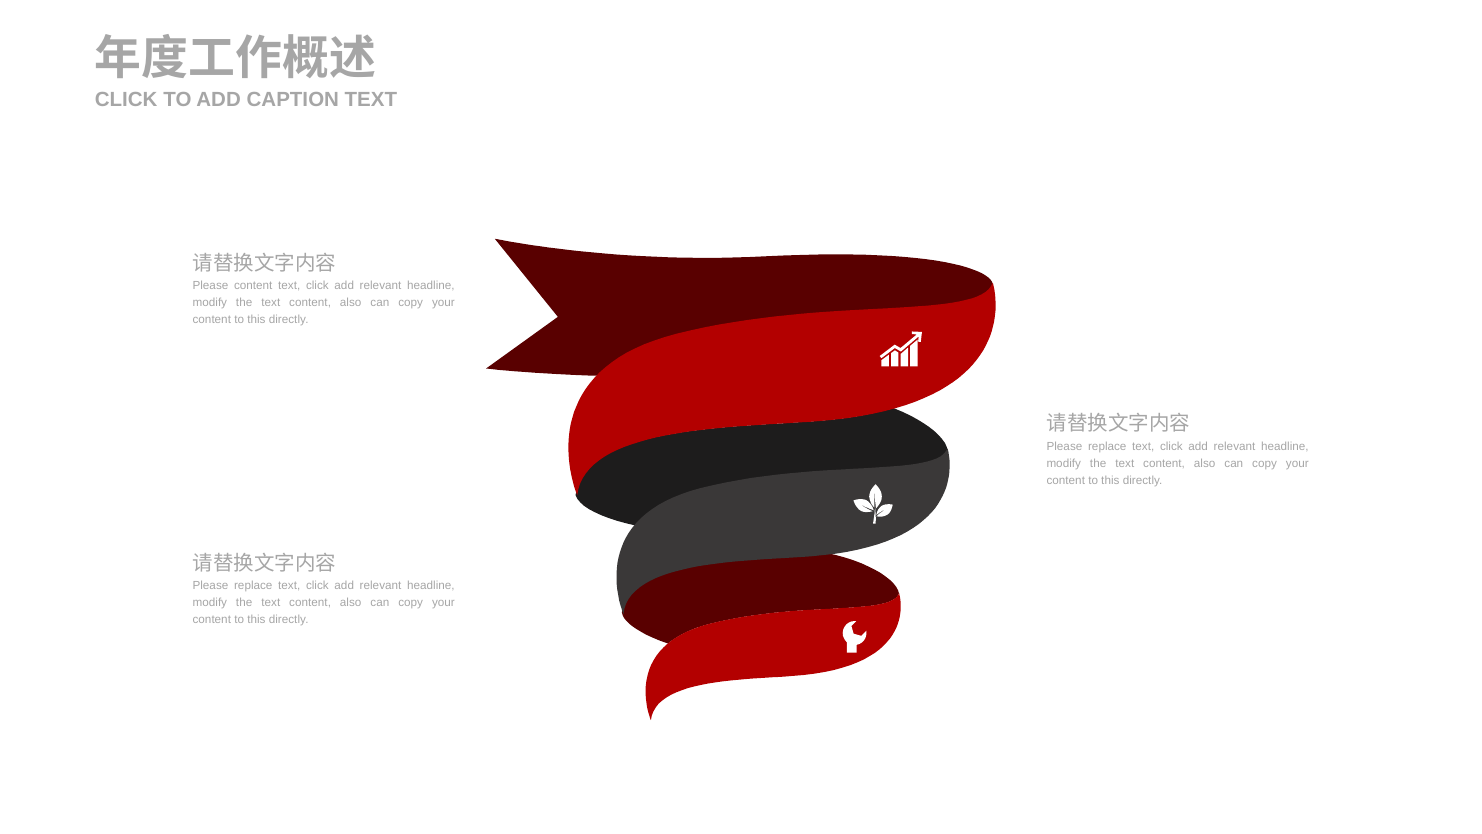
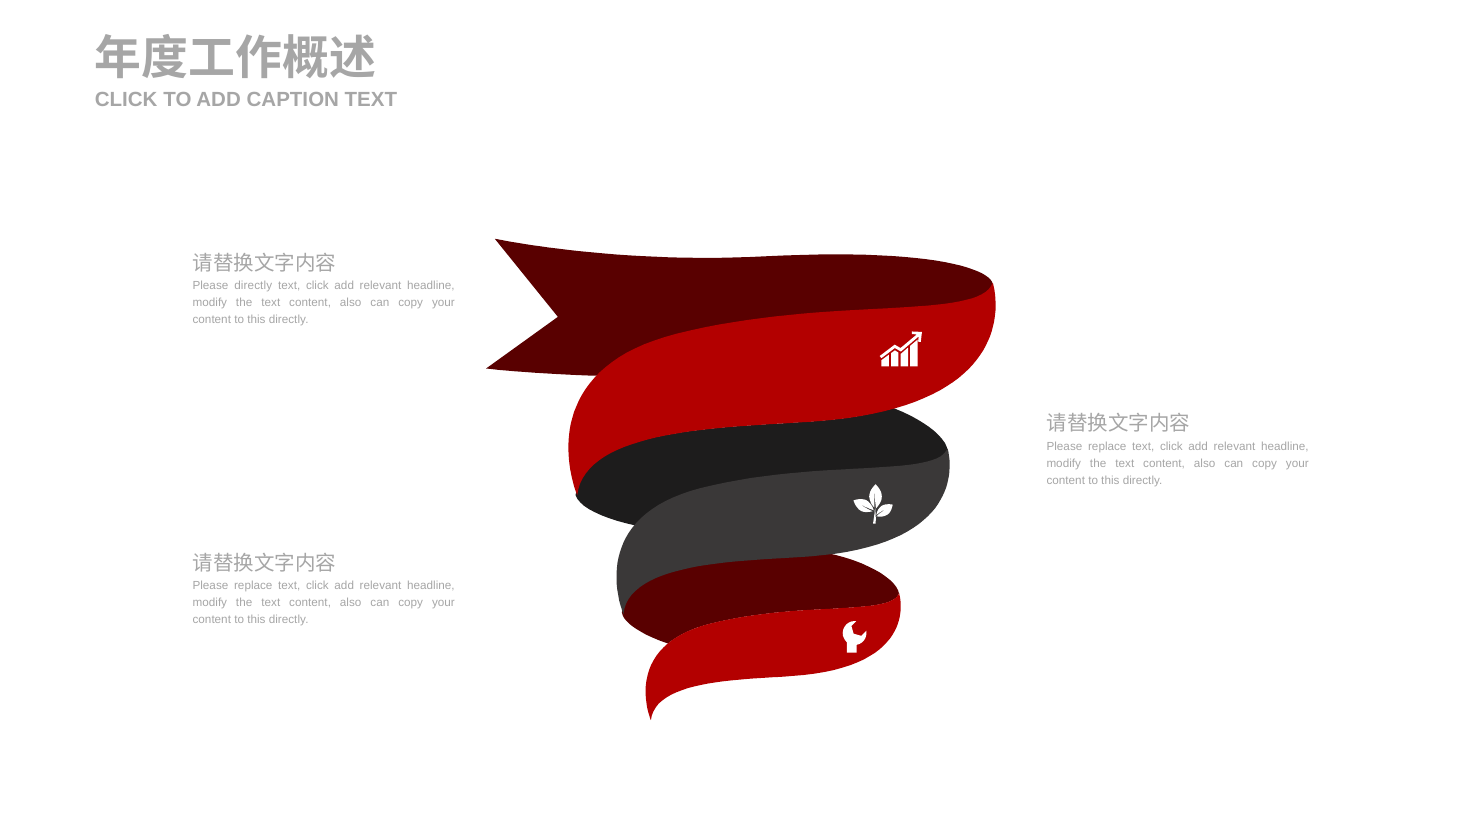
Please content: content -> directly (253, 286)
